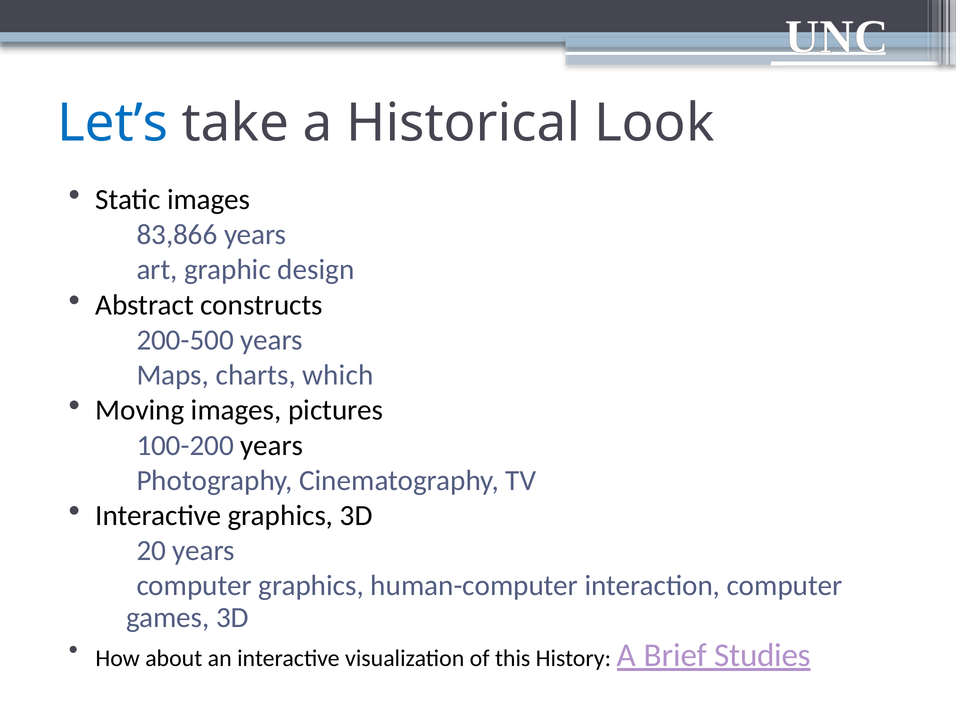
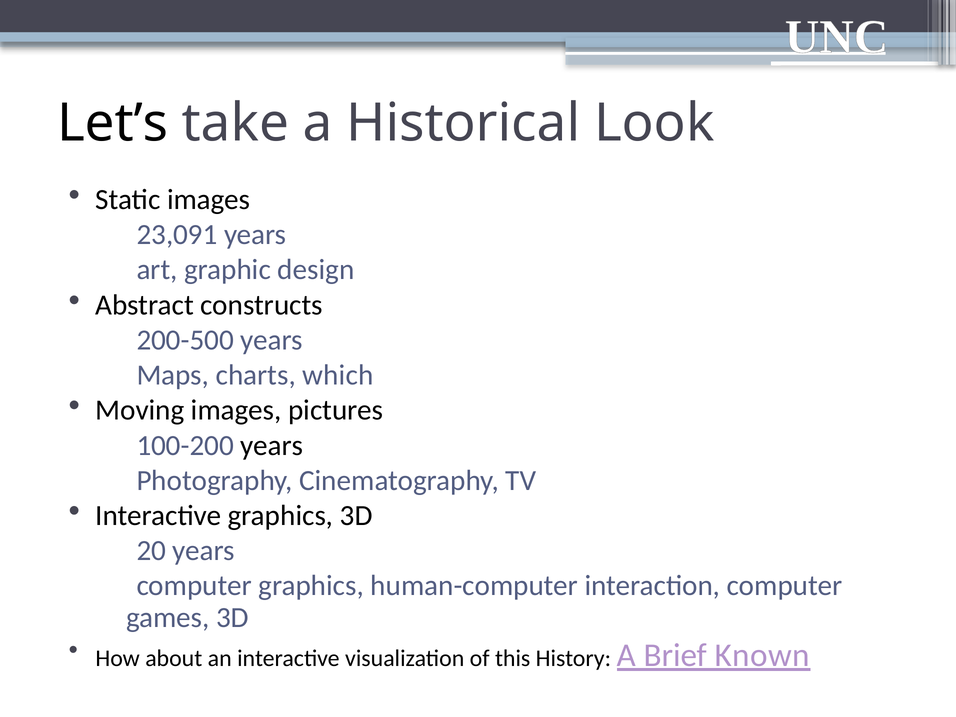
Let’s colour: blue -> black (113, 123)
83,866: 83,866 -> 23,091 (177, 235)
Studies: Studies -> Known (762, 655)
